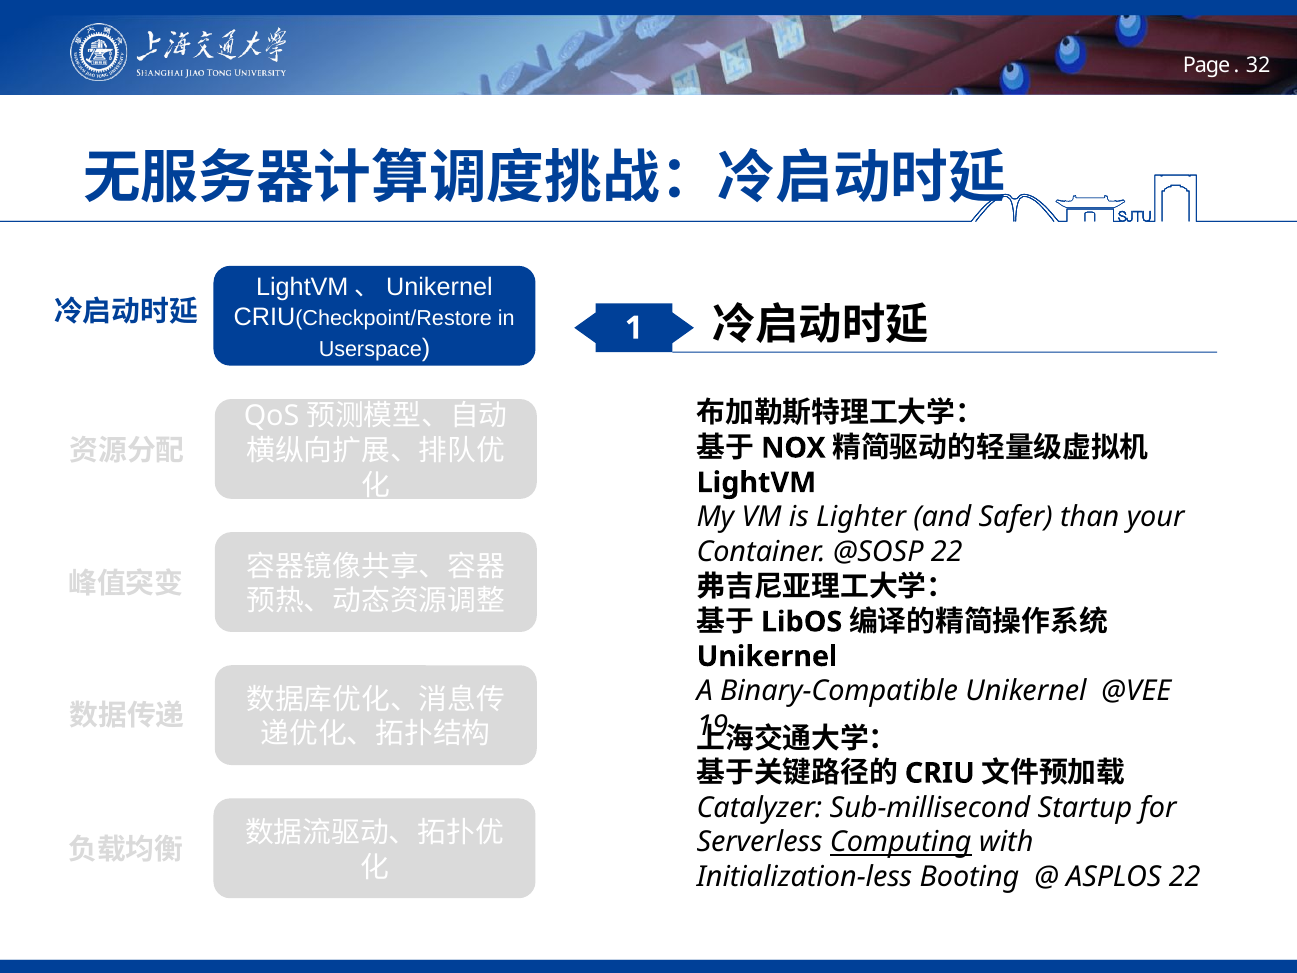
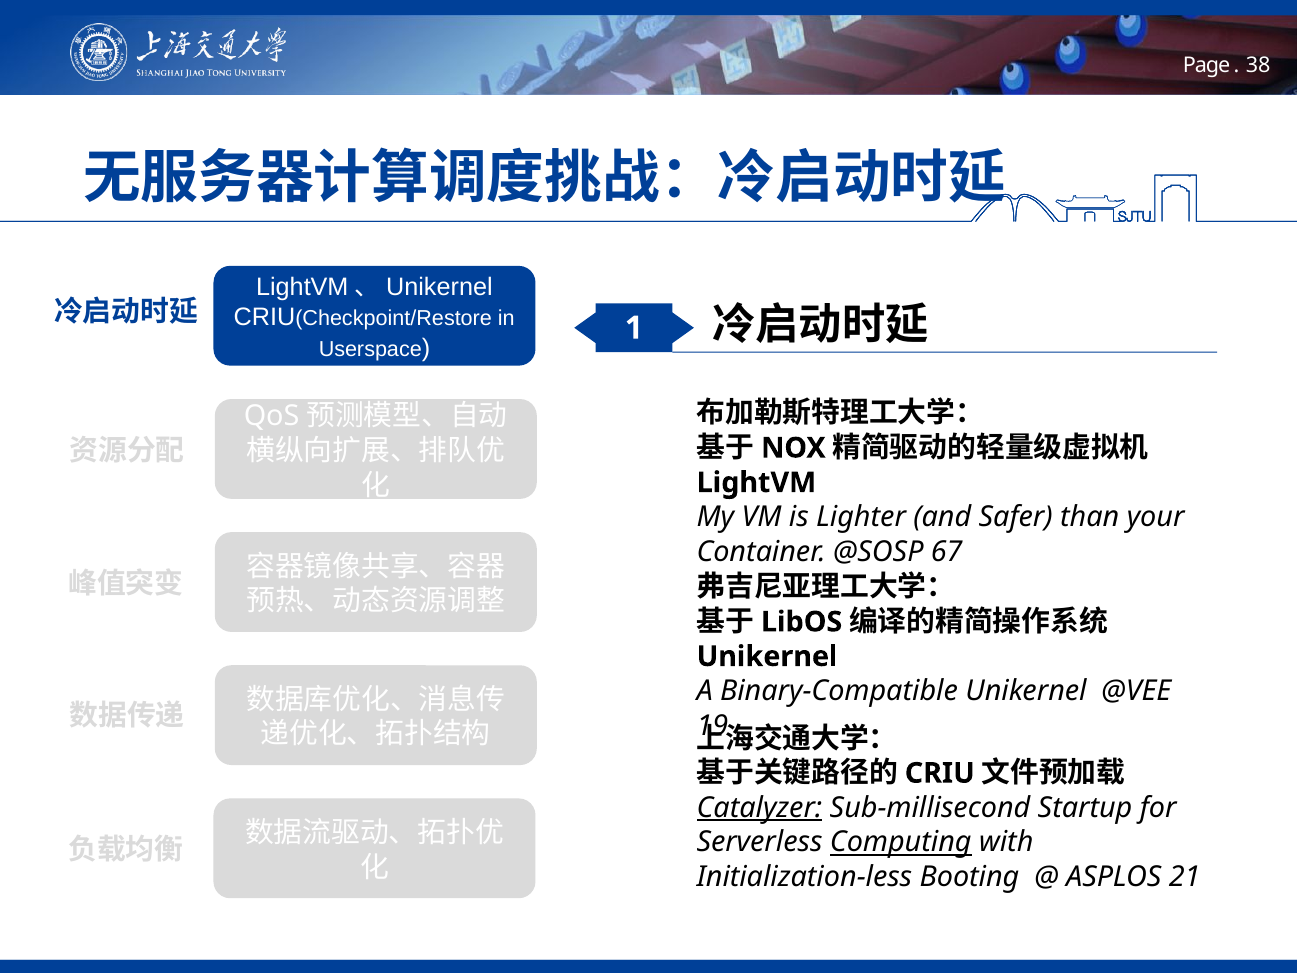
32: 32 -> 38 (1258, 65)
@SOSP 22: 22 -> 67 (947, 552)
Catalyzer underline: none -> present (759, 808)
ASPLOS 22: 22 -> 21 (1185, 877)
